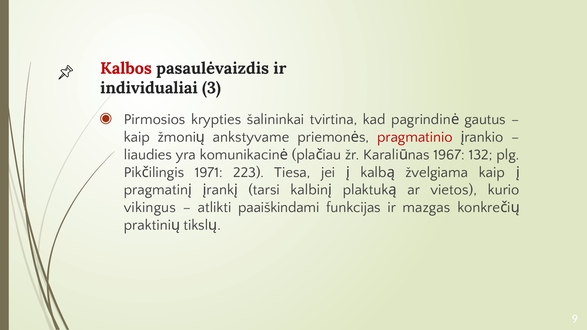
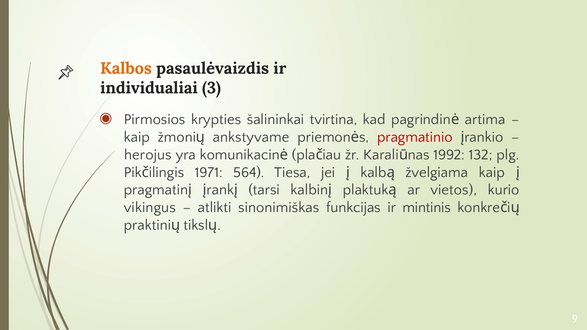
Kalbos colour: red -> orange (126, 68)
gautus: gautus -> artima (485, 119)
liaudies: liaudies -> herojus (148, 155)
1967: 1967 -> 1992 (449, 155)
223: 223 -> 564 (249, 172)
paaiškindami: paaiškindami -> sinonimiškas (279, 208)
mazgas: mazgas -> mintinis (427, 208)
